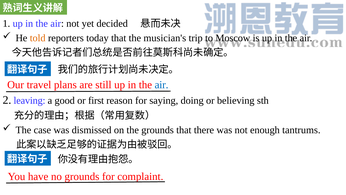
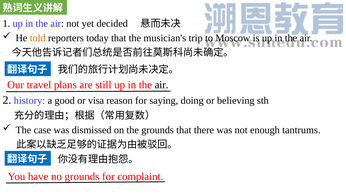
air colour: blue -> black (162, 85)
leaving: leaving -> history (29, 100)
first: first -> visa (96, 100)
